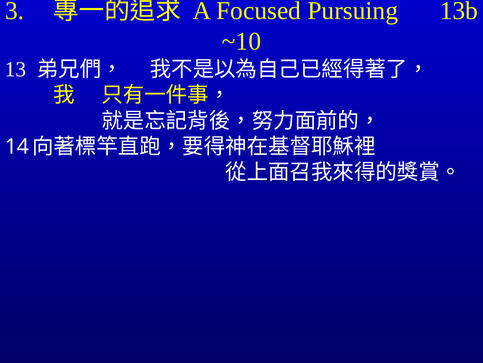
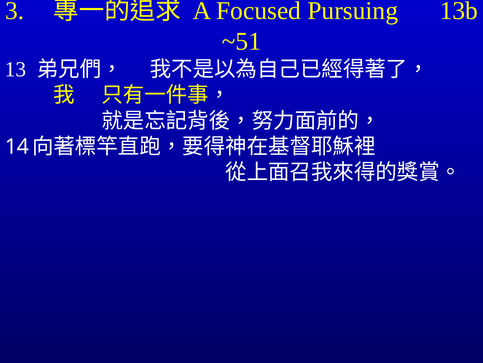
~10: ~10 -> ~51 (242, 41)
